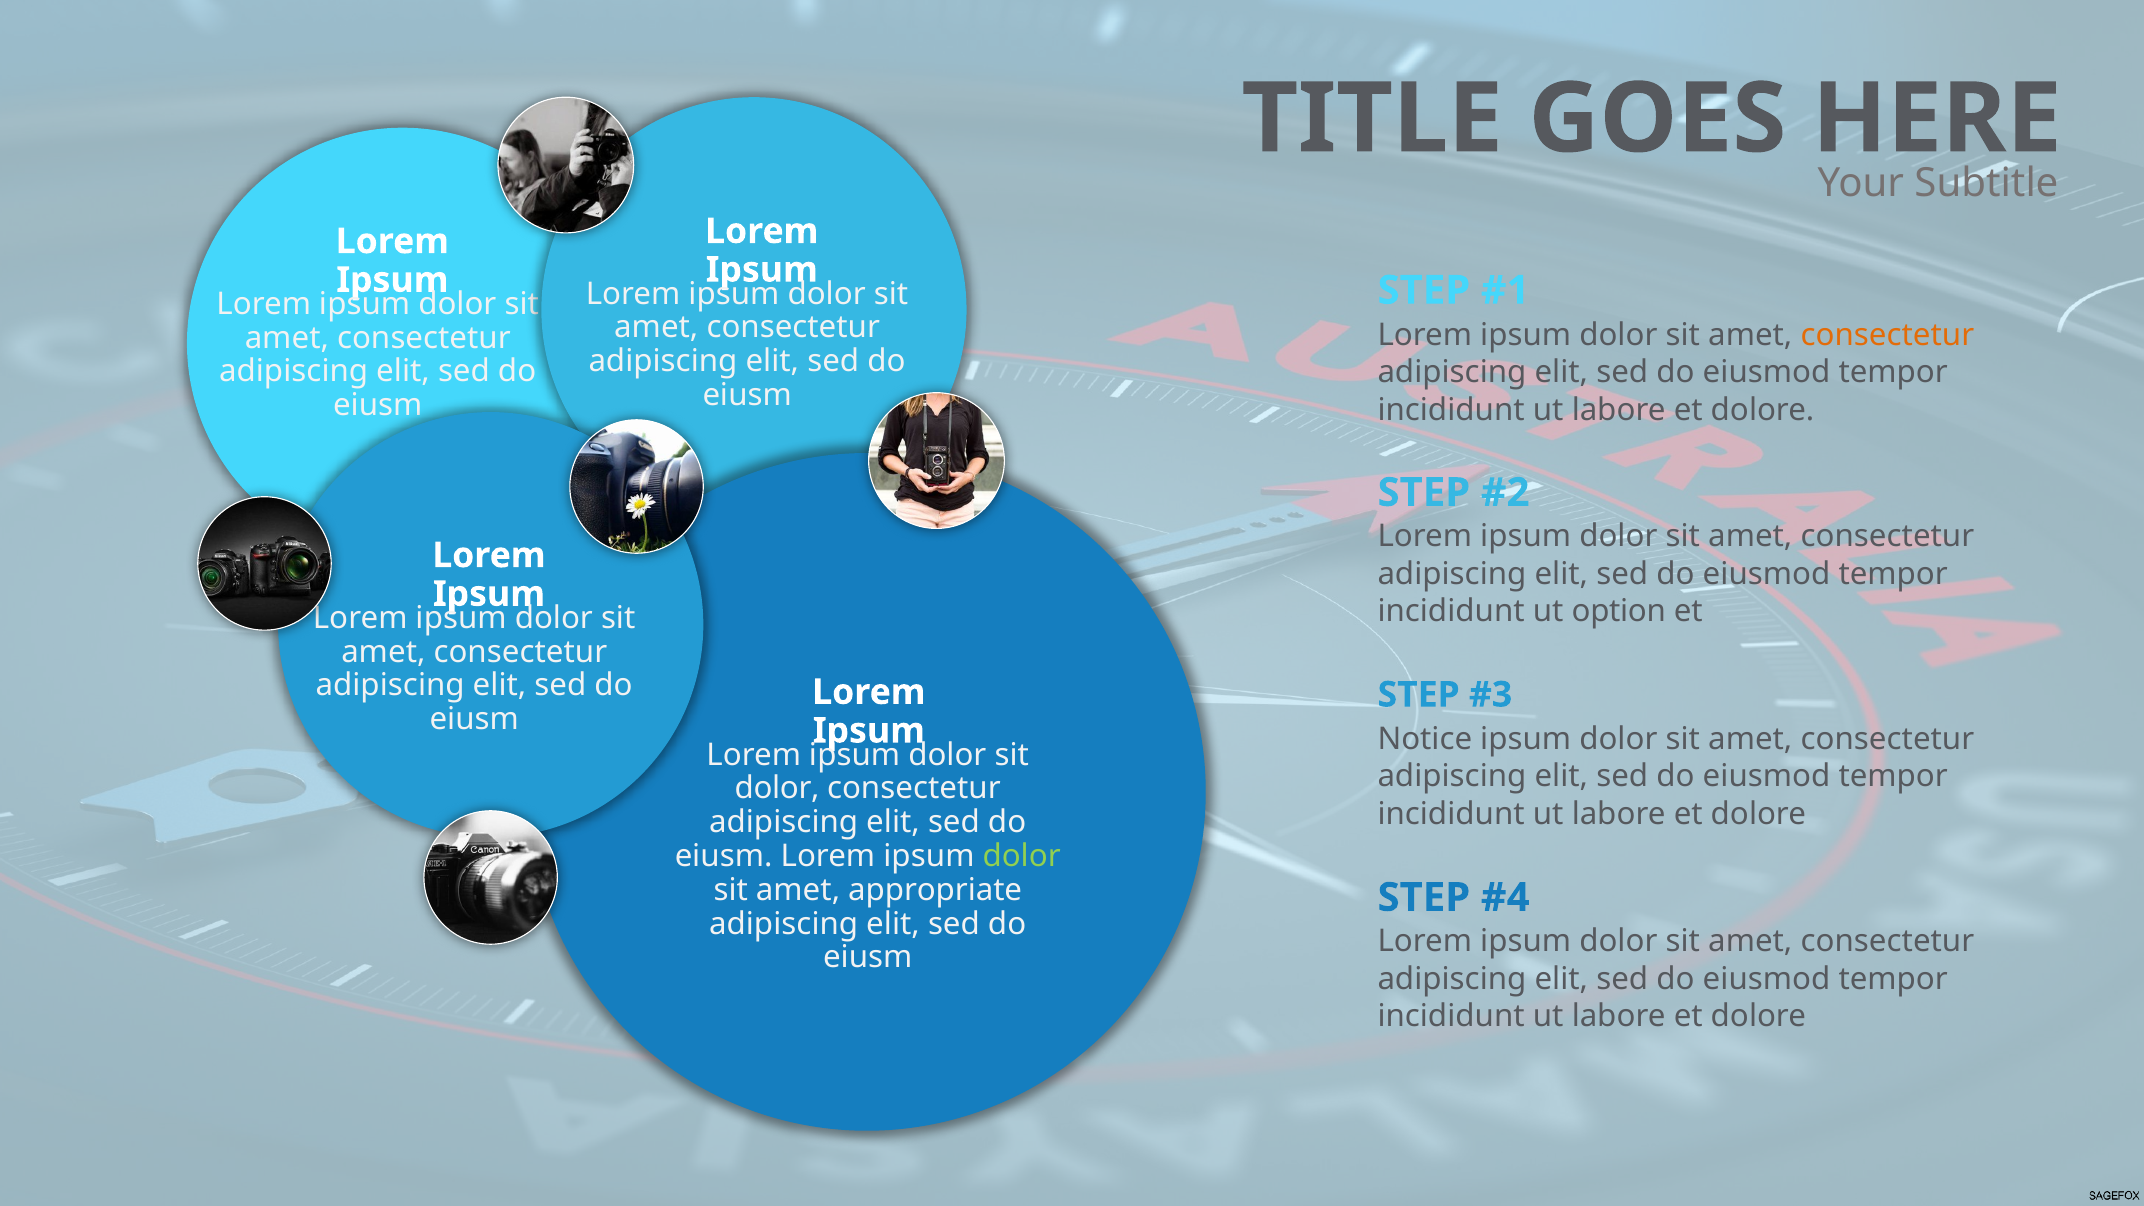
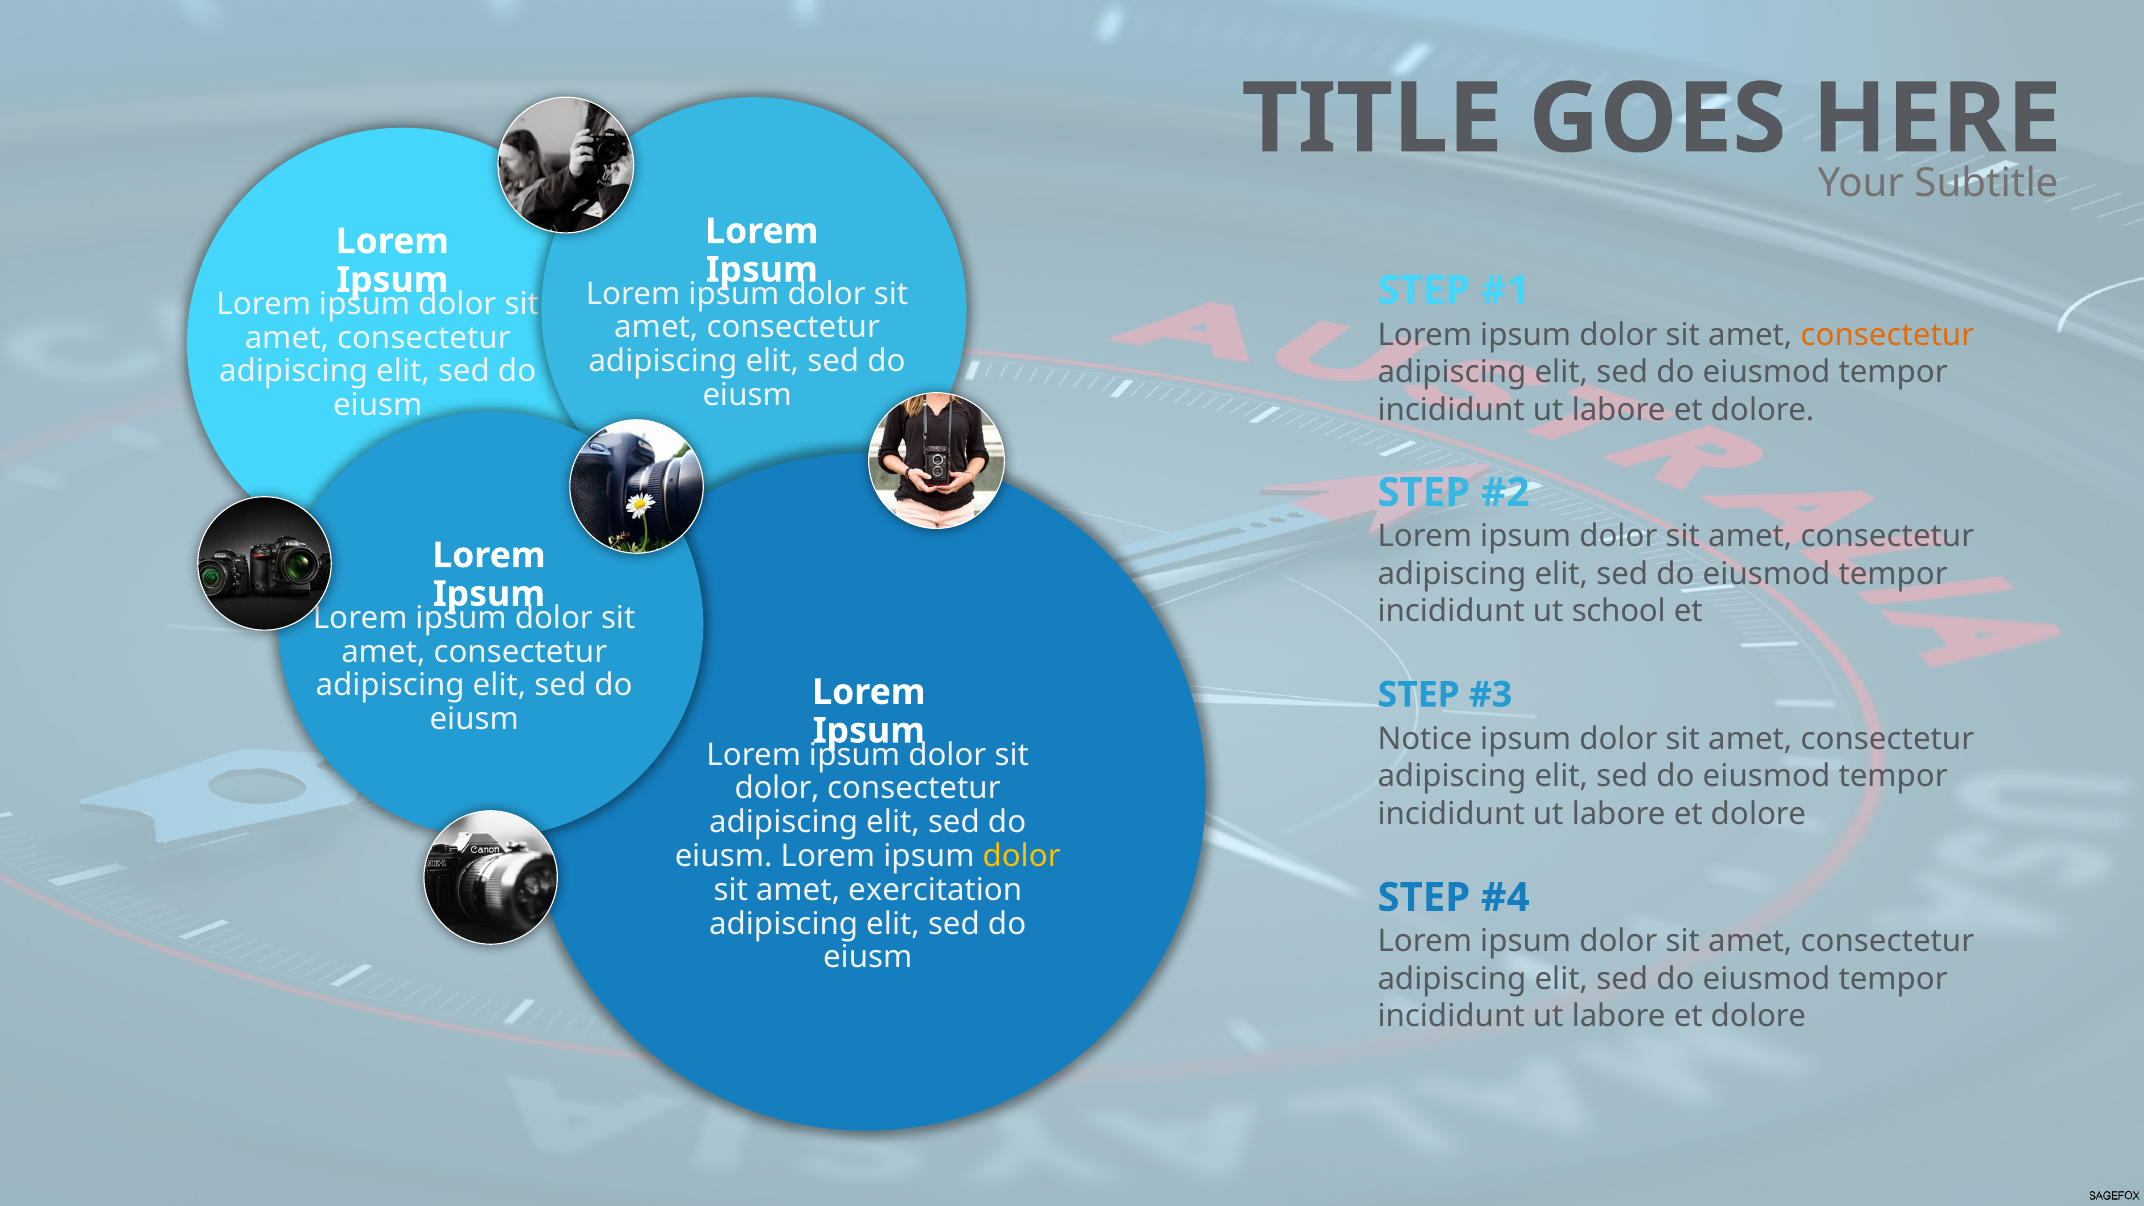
option: option -> school (1619, 612)
dolor colour: light green -> yellow (1022, 856)
appropriate: appropriate -> exercitation (935, 890)
